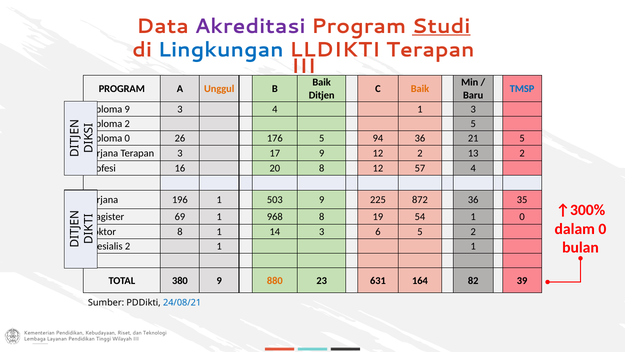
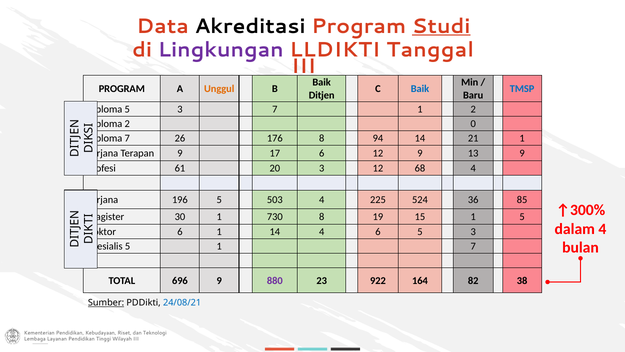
Akreditasi colour: purple -> black (250, 26)
Lingkungan colour: blue -> purple (221, 50)
LLDIKTI Terapan: Terapan -> Tanggal (430, 50)
Baik colour: orange -> blue (420, 89)
9: 9 -> 5 (127, 109)
3 4: 4 -> 7 (275, 109)
1 3: 3 -> 2 (473, 109)
2 5: 5 -> 0 (473, 124)
0: 0 -> 7 (127, 138)
176 5: 5 -> 8 (322, 138)
94 36: 36 -> 14 (420, 138)
21 5: 5 -> 1 (522, 138)
Terapan 3: 3 -> 9 (180, 153)
17 9: 9 -> 6 (322, 153)
12 2: 2 -> 9 (420, 153)
13 2: 2 -> 9 (522, 153)
16: 16 -> 61 (180, 168)
20 8: 8 -> 3 (322, 168)
57: 57 -> 68 (420, 168)
196 1: 1 -> 5 (219, 199)
503 9: 9 -> 4 (322, 199)
872: 872 -> 524 (420, 199)
35: 35 -> 85 (522, 199)
69: 69 -> 30 (180, 216)
968: 968 -> 730 (275, 216)
54: 54 -> 15 (420, 216)
1 0: 0 -> 5 (522, 216)
dalam 0: 0 -> 4 (602, 229)
8: 8 -> 6 (180, 232)
14 3: 3 -> 4 (322, 232)
6 5 2: 2 -> 3 (473, 232)
2: 2 -> 5 (128, 246)
1 1: 1 -> 7 (473, 246)
380: 380 -> 696 (180, 280)
880 colour: orange -> purple (275, 280)
631: 631 -> 922 (378, 280)
39: 39 -> 38 (522, 280)
Sumber underline: none -> present (106, 302)
